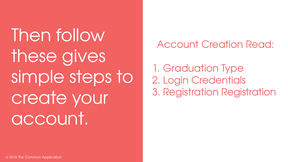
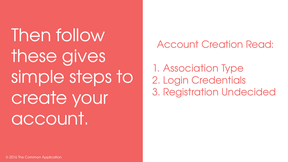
Graduation: Graduation -> Association (191, 68)
Registration Registration: Registration -> Undecided (249, 92)
